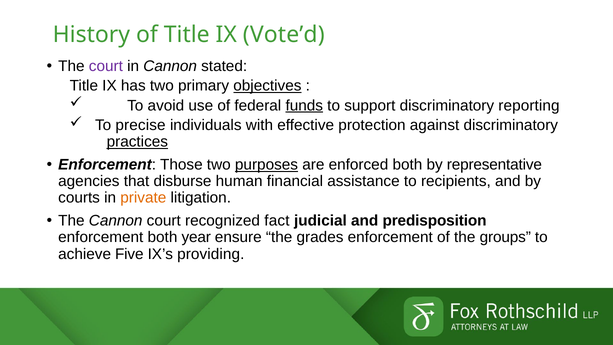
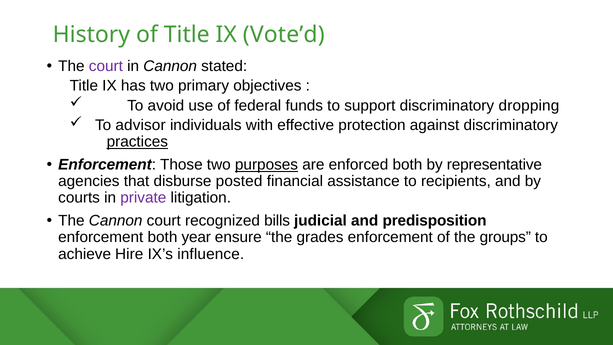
objectives underline: present -> none (267, 86)
funds underline: present -> none (304, 105)
reporting: reporting -> dropping (529, 105)
precise: precise -> advisor (141, 125)
human: human -> posted (239, 181)
private colour: orange -> purple (143, 198)
fact: fact -> bills (277, 221)
Five: Five -> Hire (129, 254)
providing: providing -> influence (211, 254)
